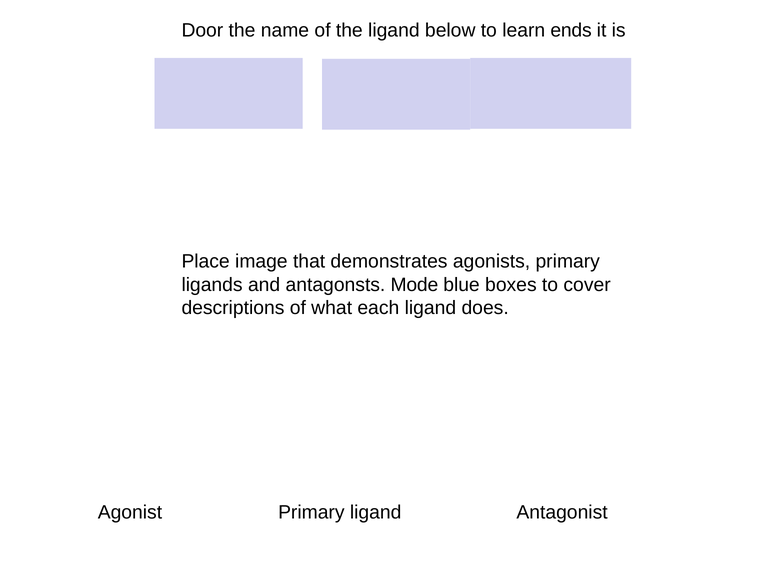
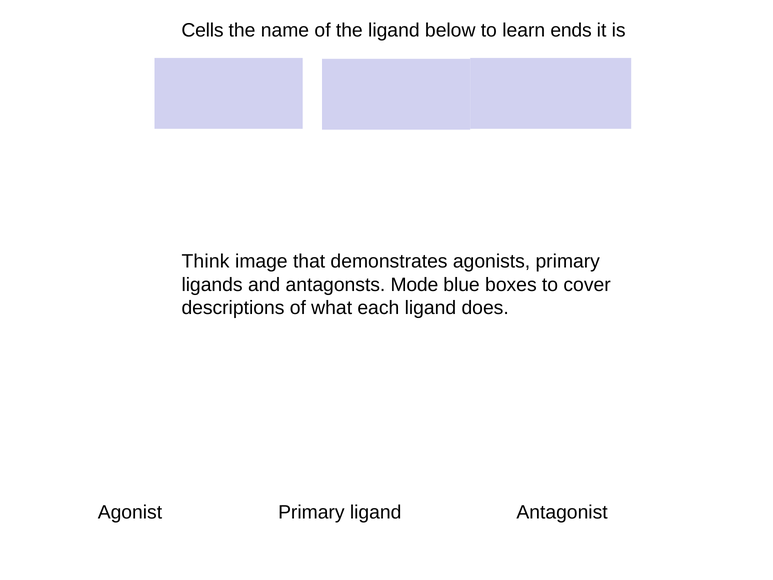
Door: Door -> Cells (202, 31)
Place: Place -> Think (206, 261)
